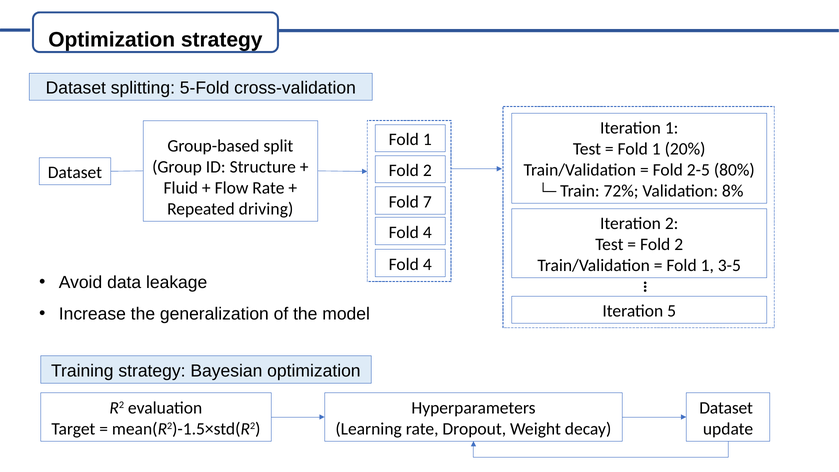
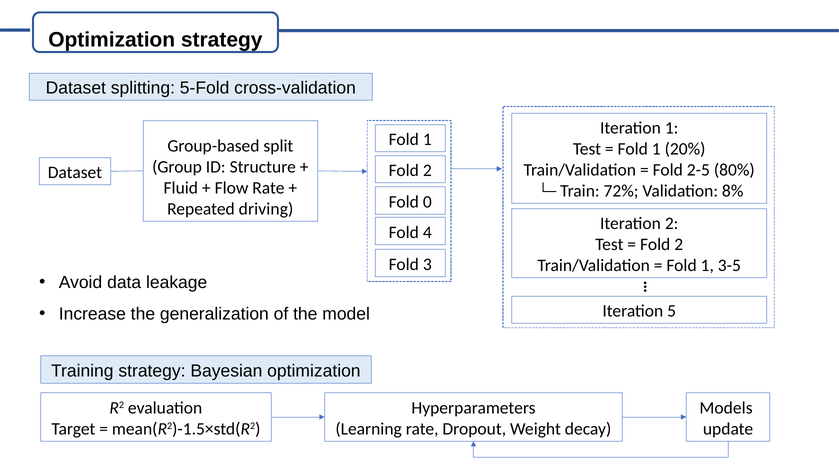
7: 7 -> 0 (427, 202)
4: 4 -> 3 (427, 264)
Dataset: Dataset -> Models (726, 408)
